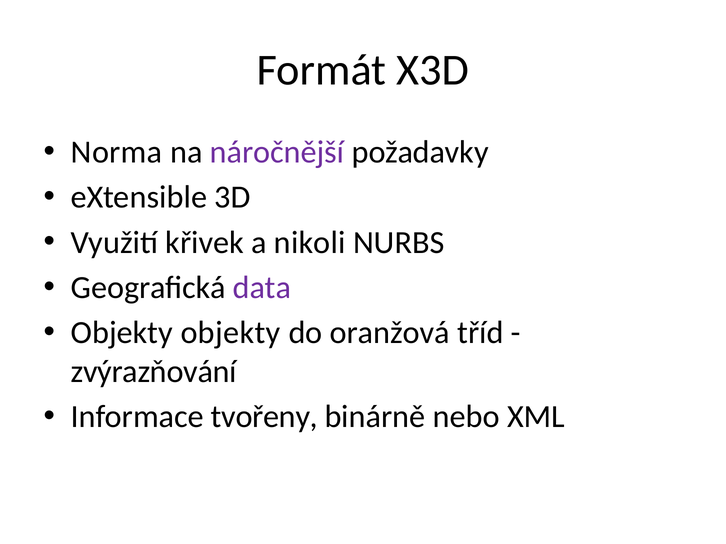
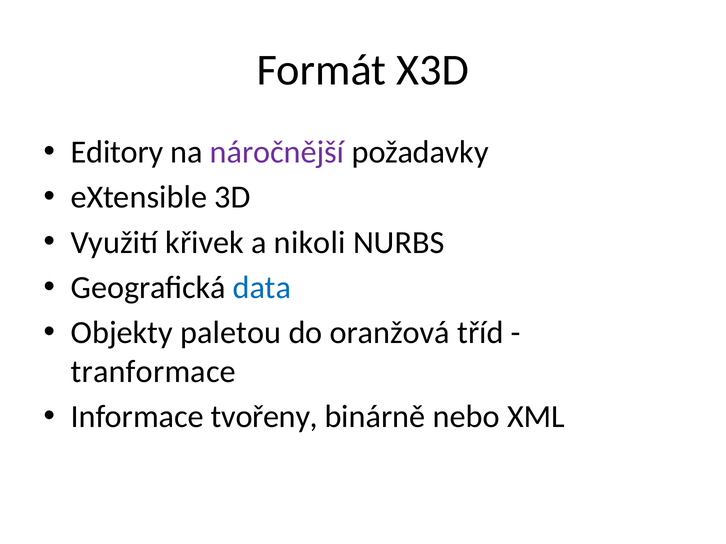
Norma: Norma -> Editory (117, 152)
data colour: purple -> blue (262, 288)
Objekty objekty: objekty -> paletou (231, 333)
zvýrazňování: zvýrazňování -> tranformace (153, 372)
